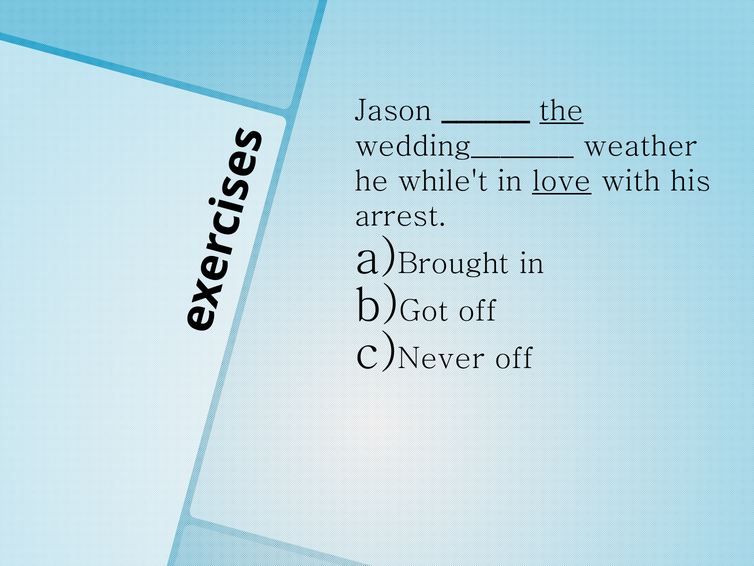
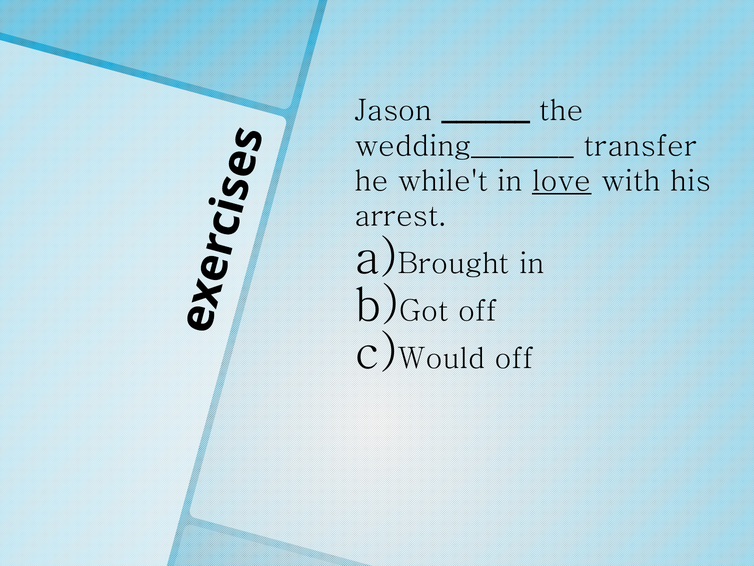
the underline: present -> none (561, 110)
weather: weather -> transfer (640, 146)
Never: Never -> Would (441, 358)
